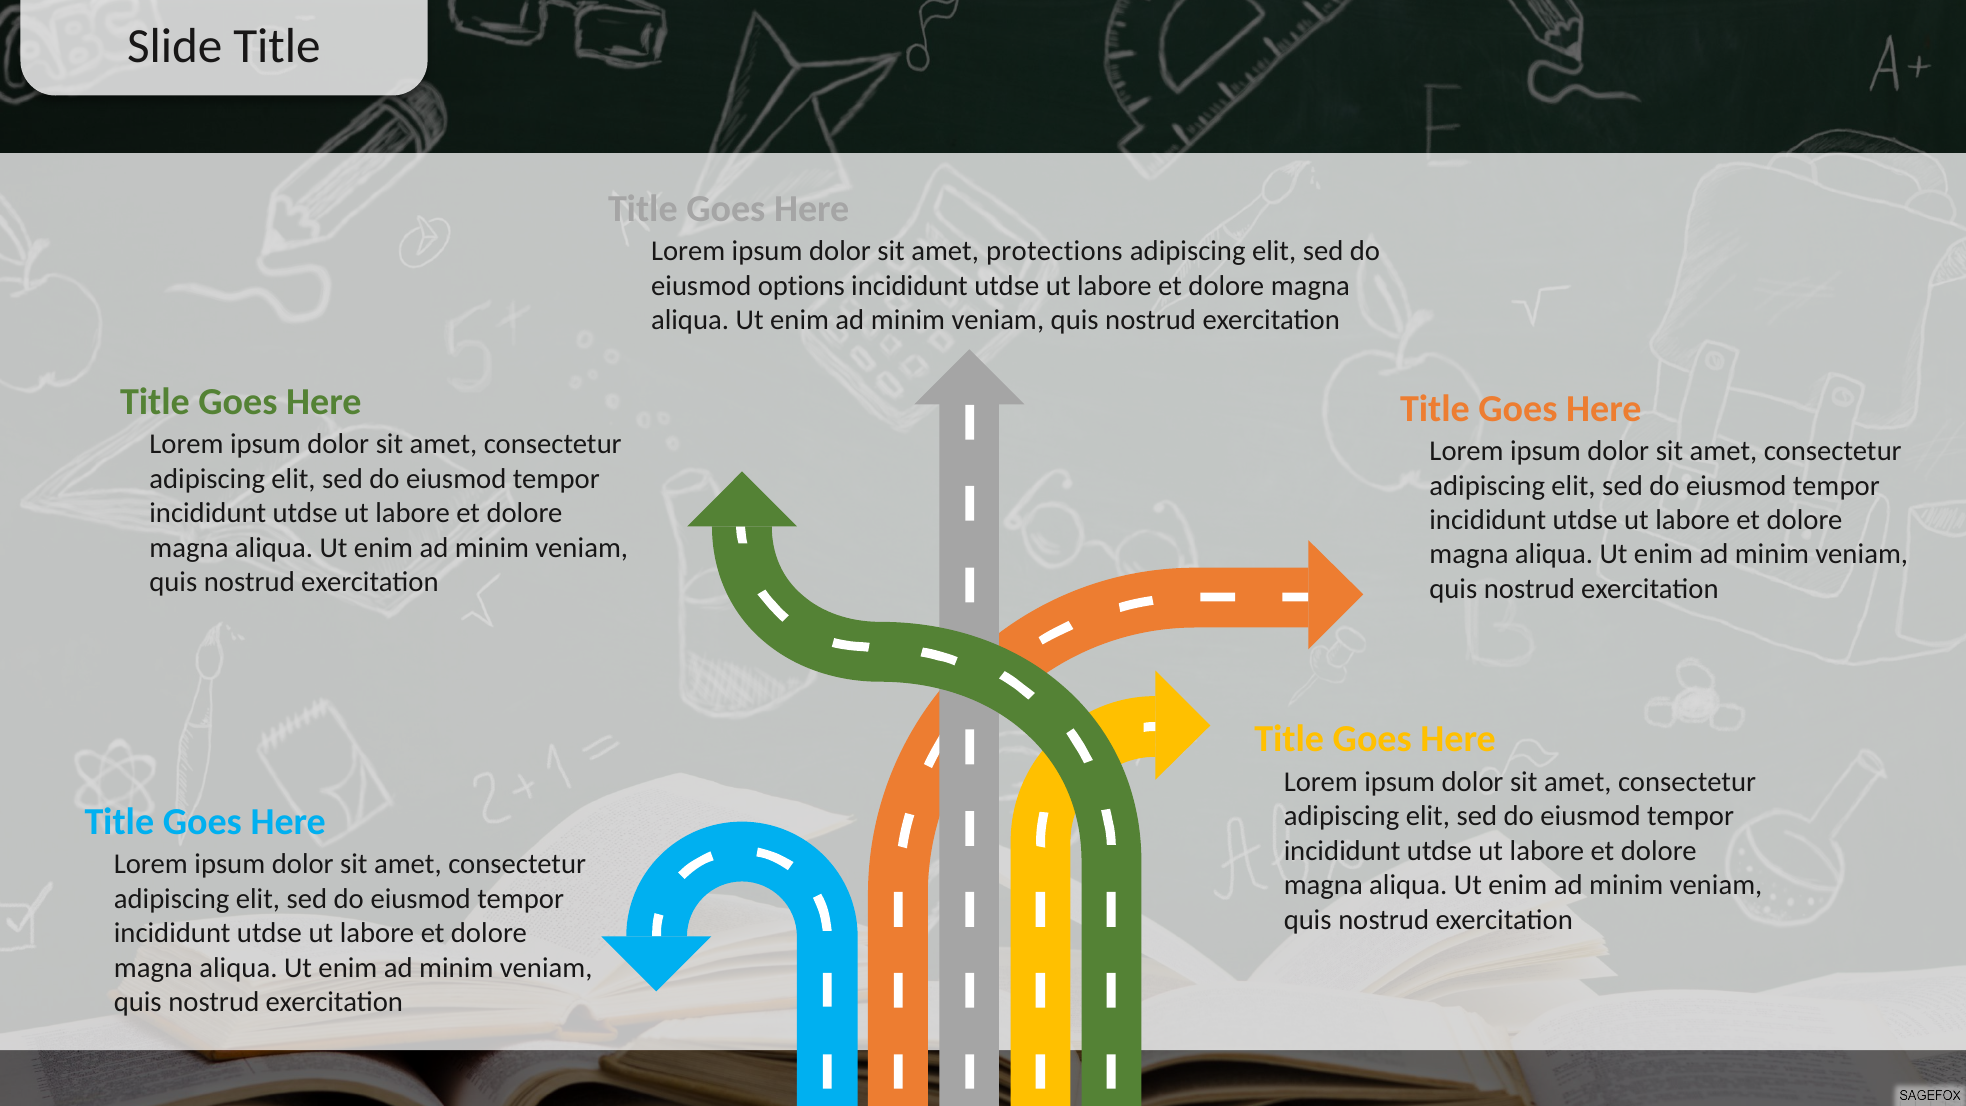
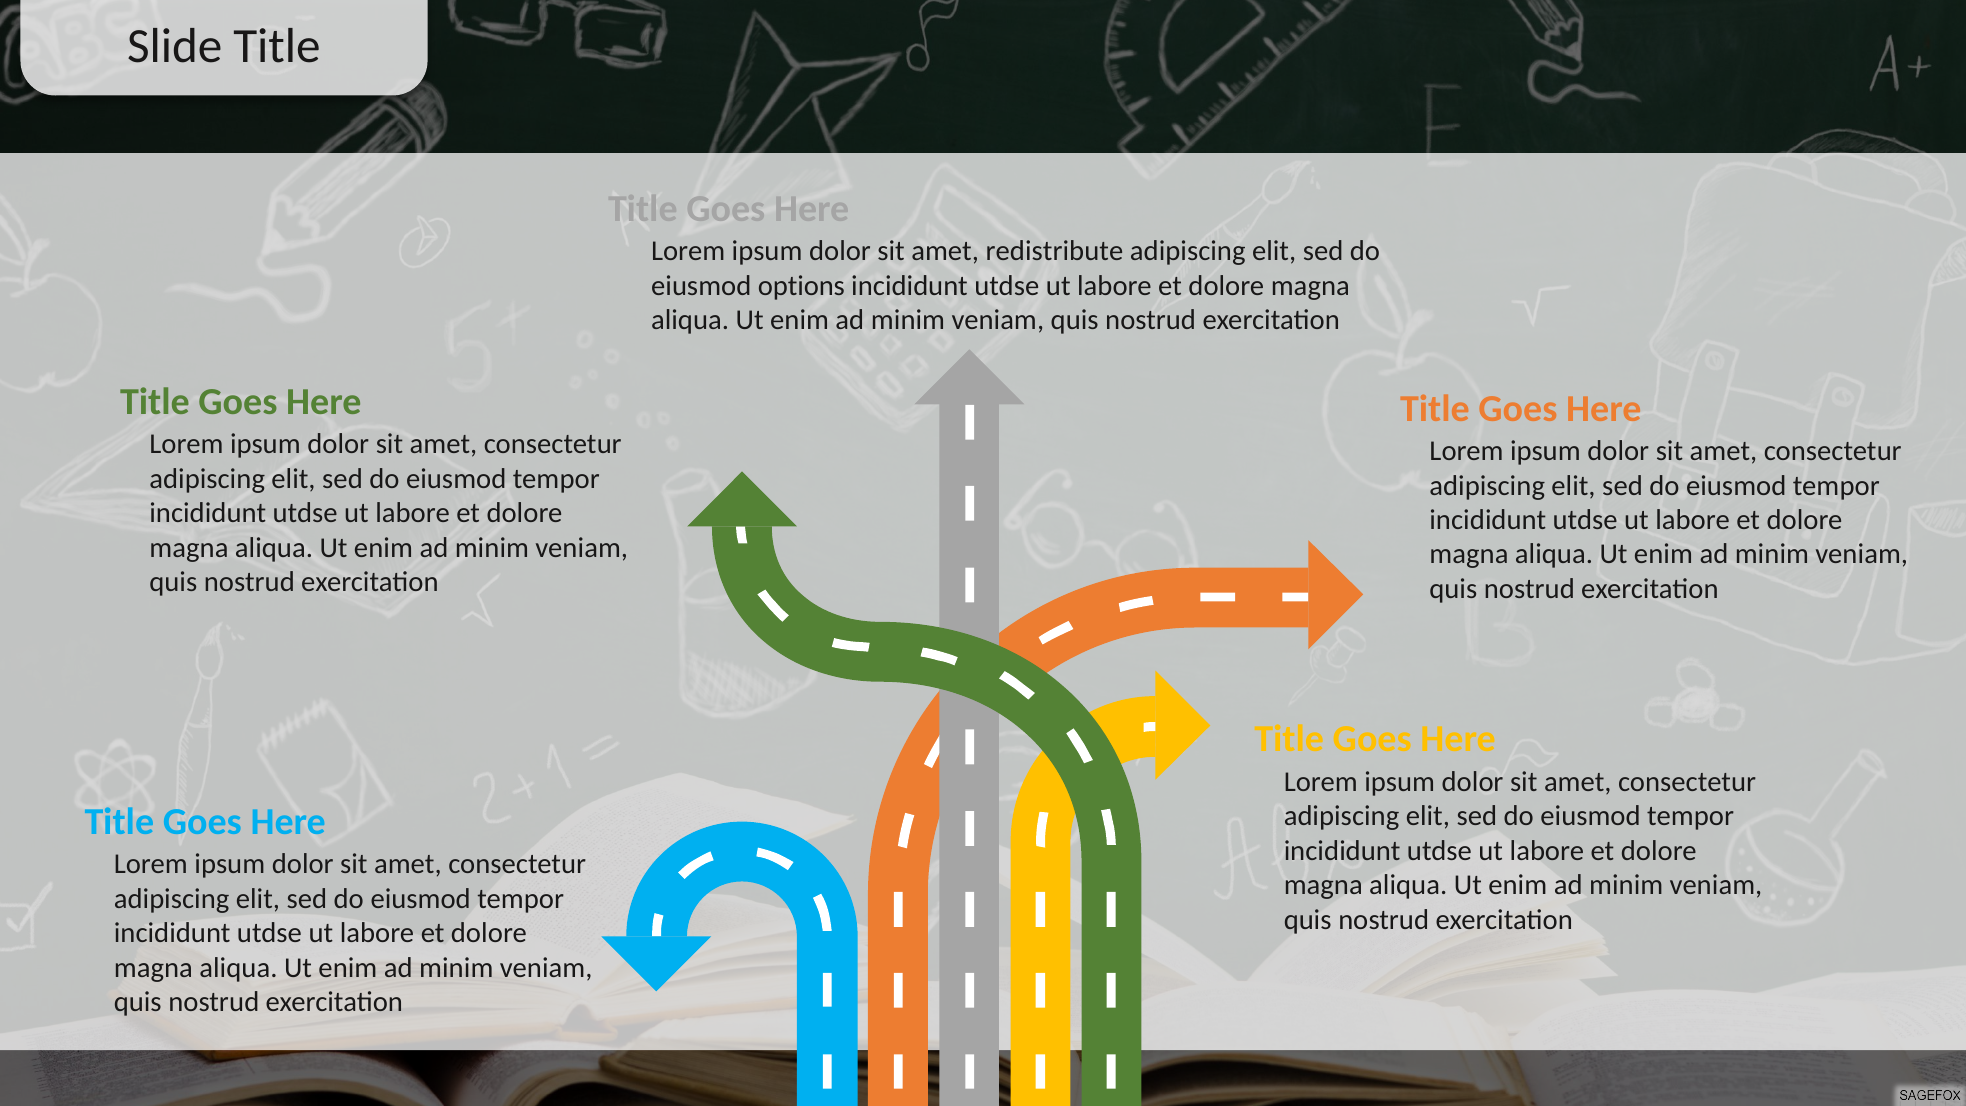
protections: protections -> redistribute (1054, 251)
